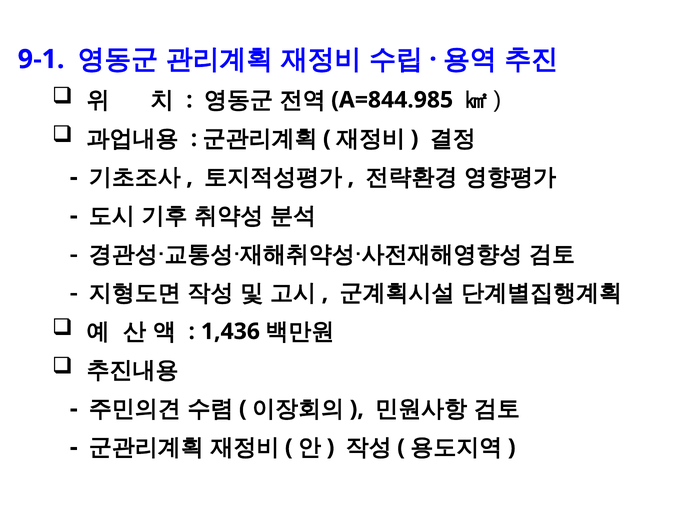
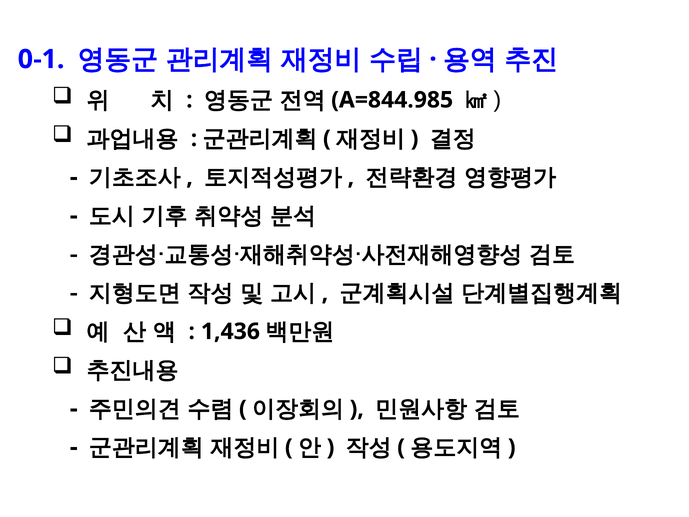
9-1: 9-1 -> 0-1 (41, 59)
